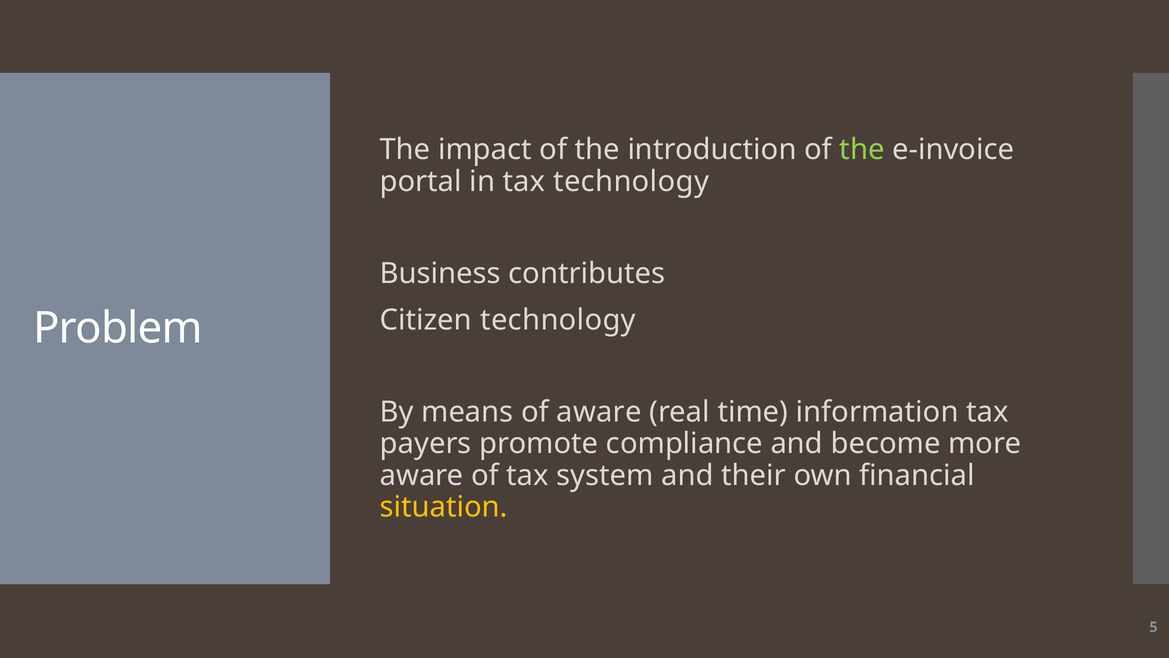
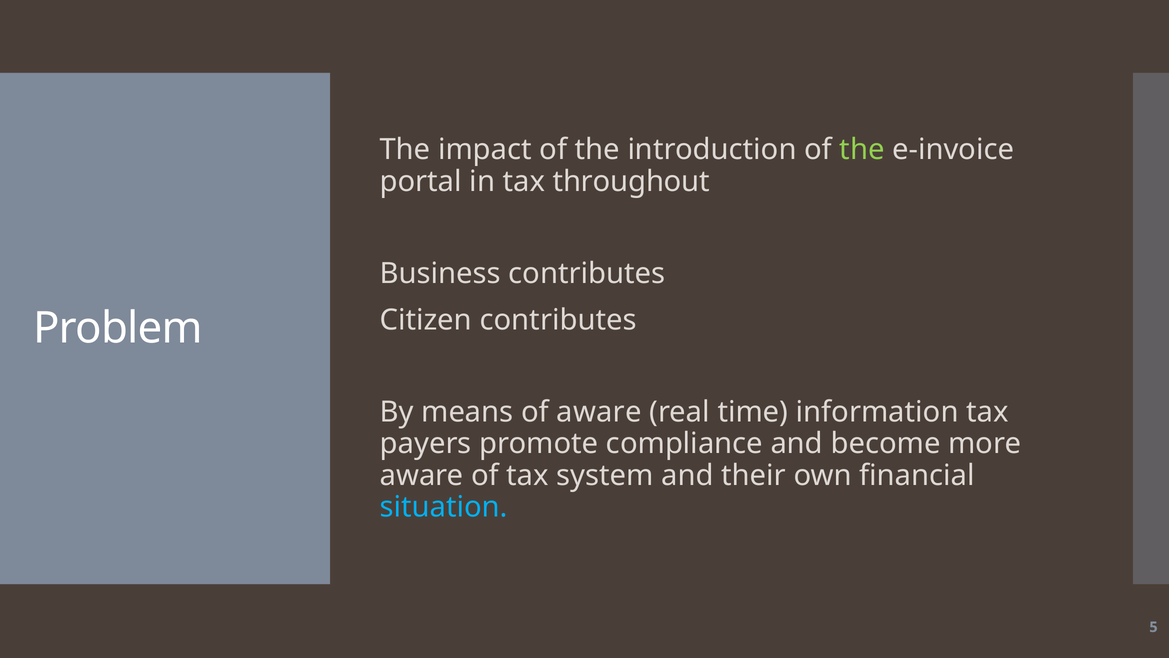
tax technology: technology -> throughout (631, 181)
Citizen technology: technology -> contributes (558, 320)
situation colour: yellow -> light blue (444, 507)
